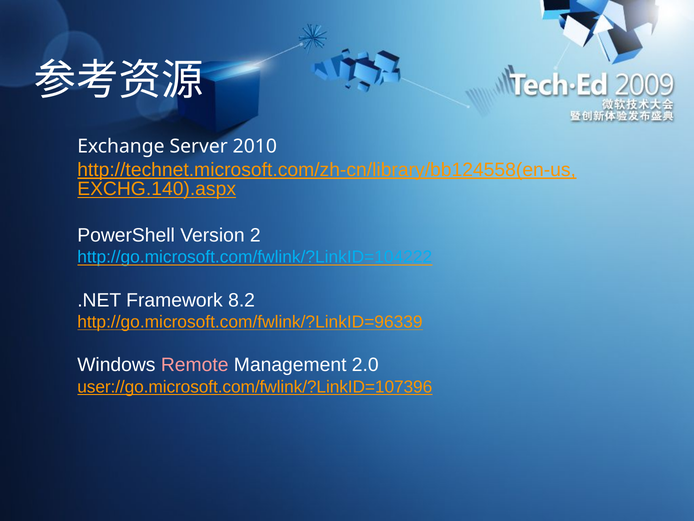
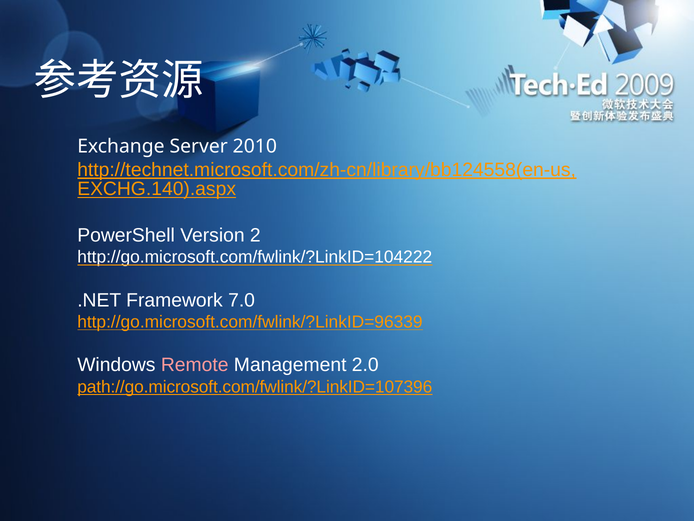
http://go.microsoft.com/fwlink/?LinkID=104222 colour: light blue -> white (255, 257)
8.2: 8.2 -> 7.0 (242, 300)
user://go.microsoft.com/fwlink/?LinkID=107396: user://go.microsoft.com/fwlink/?LinkID=107396 -> path://go.microsoft.com/fwlink/?LinkID=107396 (255, 387)
